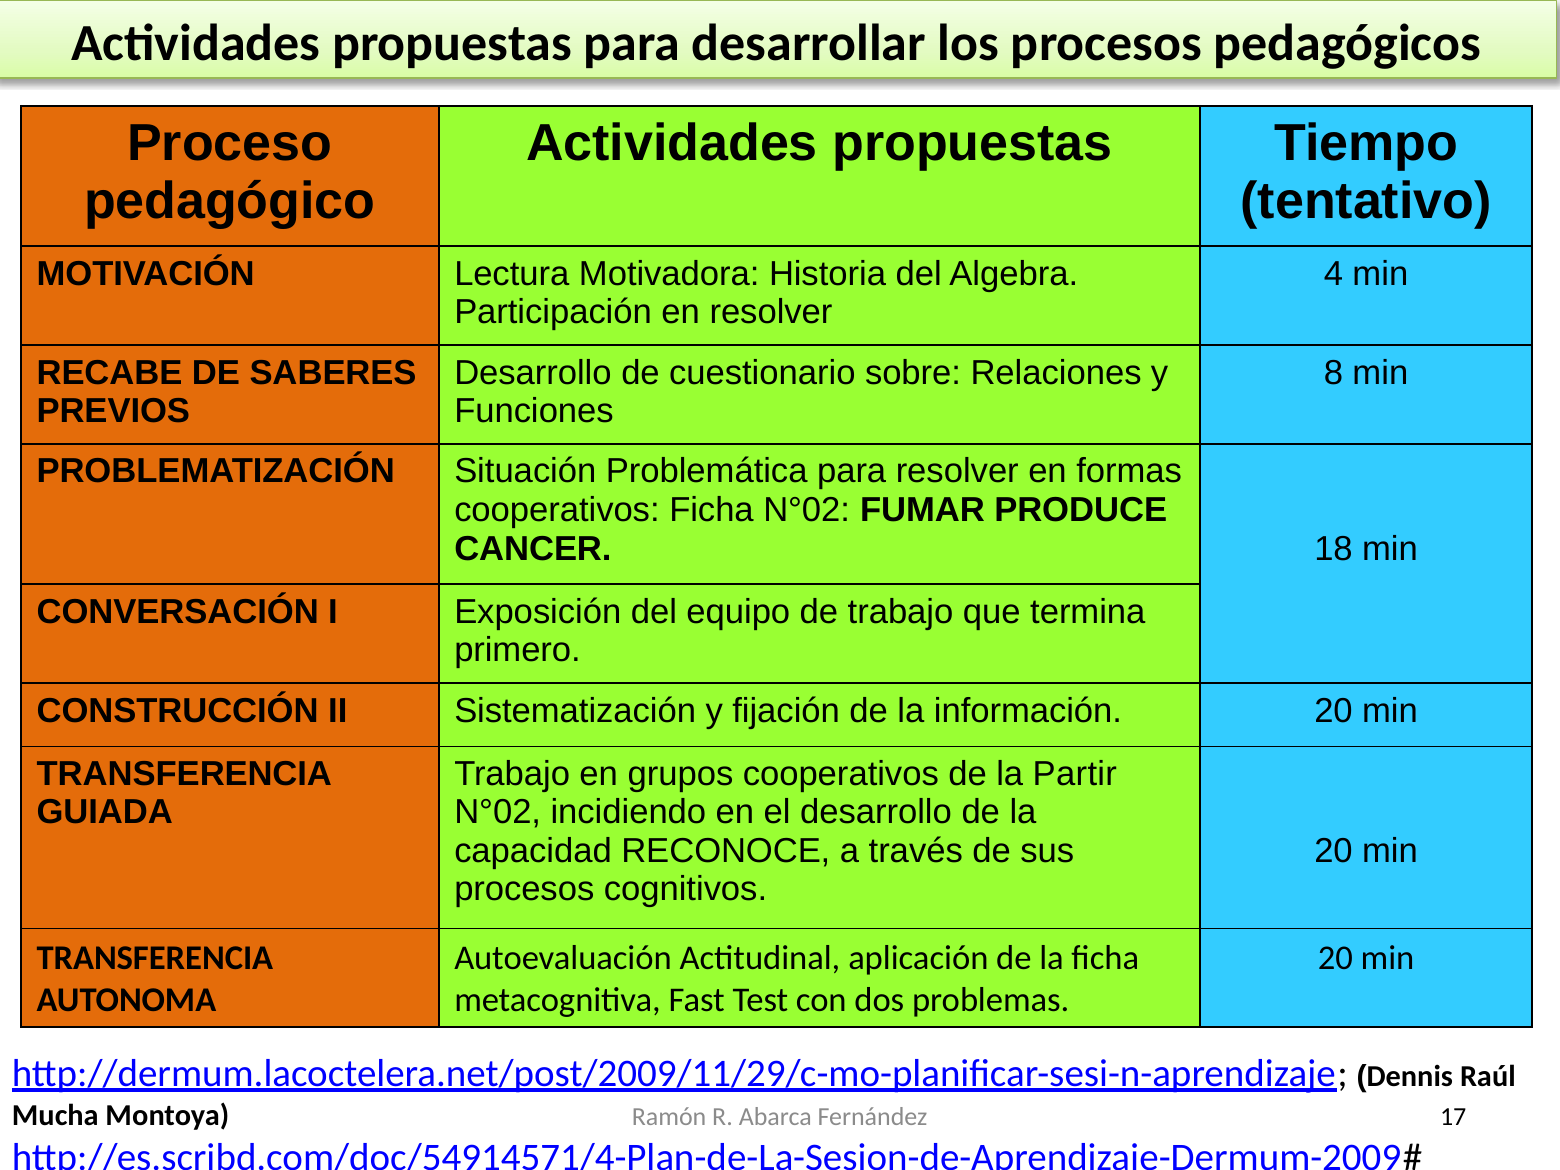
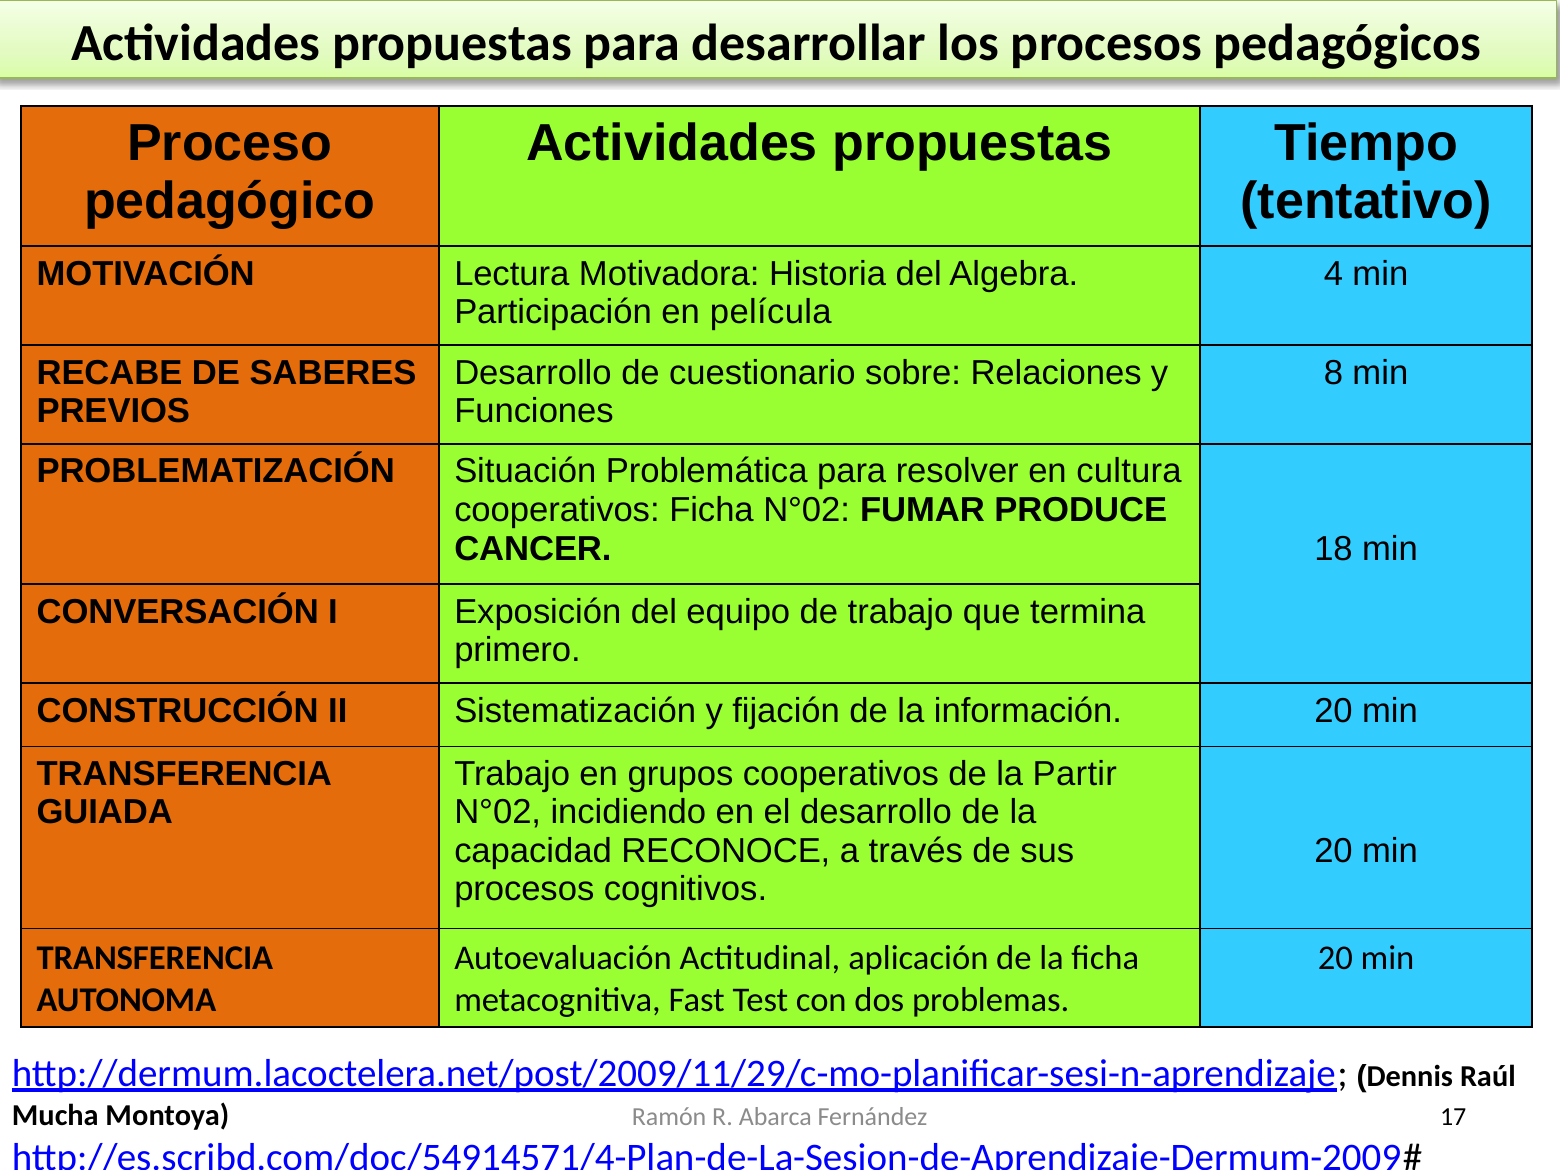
en resolver: resolver -> película (771, 312)
formas: formas -> cultura (1129, 472)
